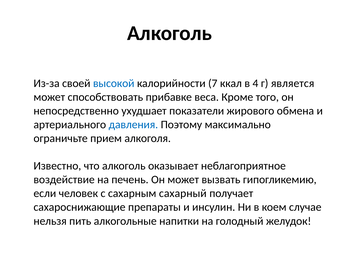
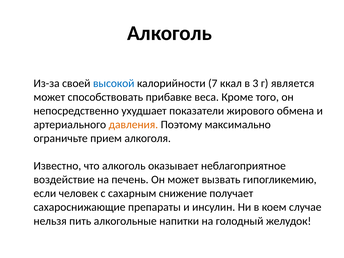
4: 4 -> 3 (255, 83)
давления colour: blue -> orange (133, 125)
сахарный: сахарный -> снижение (183, 193)
